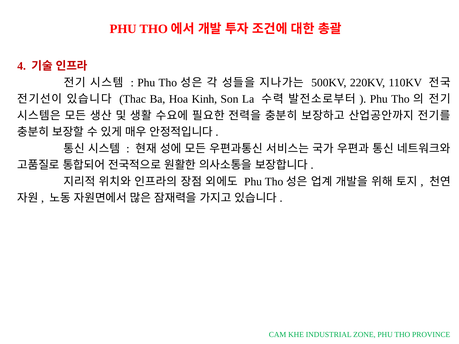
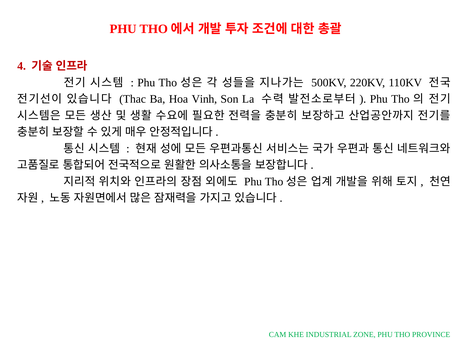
Kinh: Kinh -> Vinh (204, 99)
